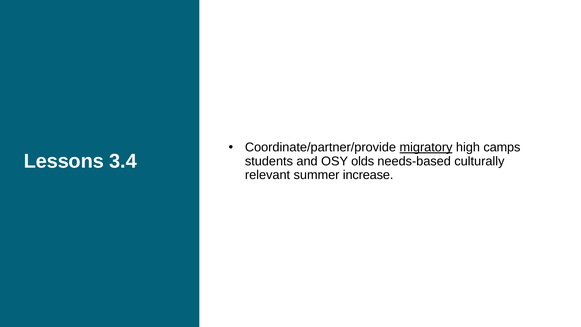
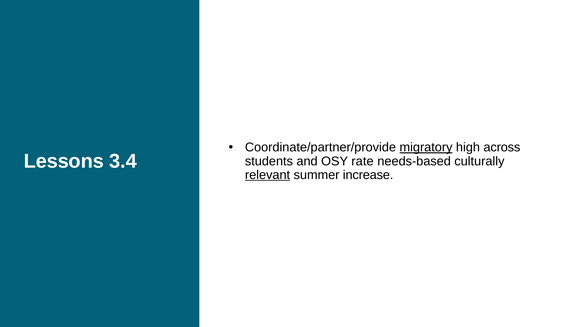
camps: camps -> across (502, 147)
olds: olds -> rate (363, 161)
relevant underline: none -> present (268, 175)
